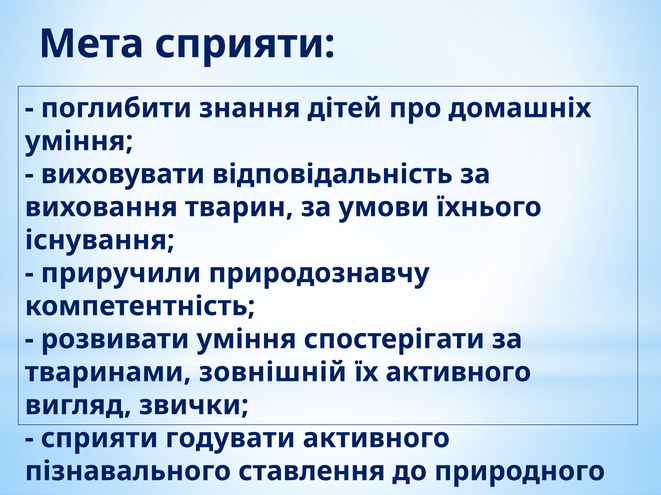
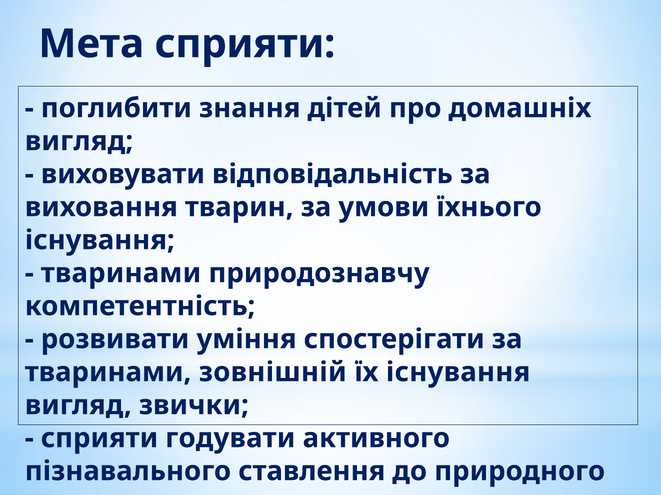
уміння: уміння -> вигляд (79, 141)
приручили: приручили -> тваринами (121, 274)
їх активного: активного -> існування (458, 373)
